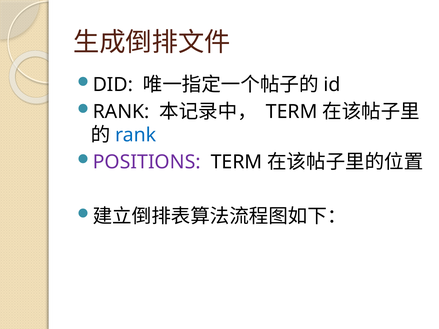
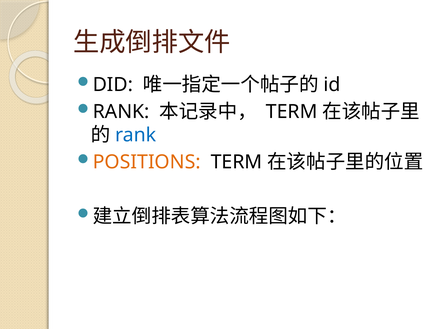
POSITIONS colour: purple -> orange (147, 162)
